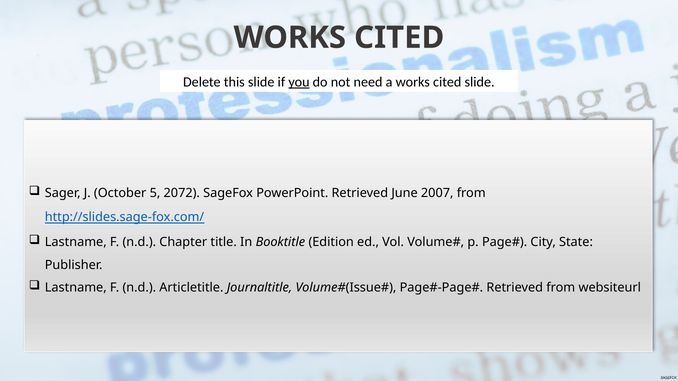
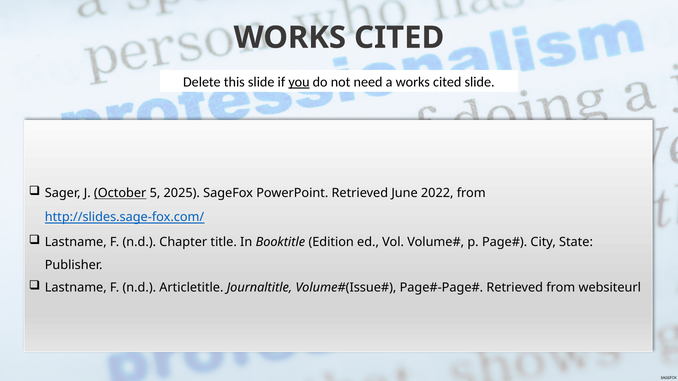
October underline: none -> present (120, 193)
2072: 2072 -> 2025 (182, 193)
2007: 2007 -> 2022 (437, 193)
